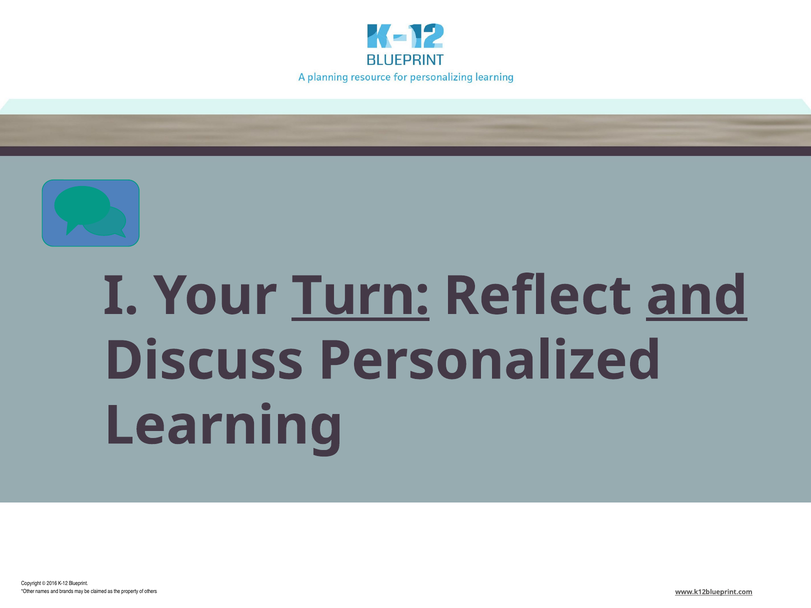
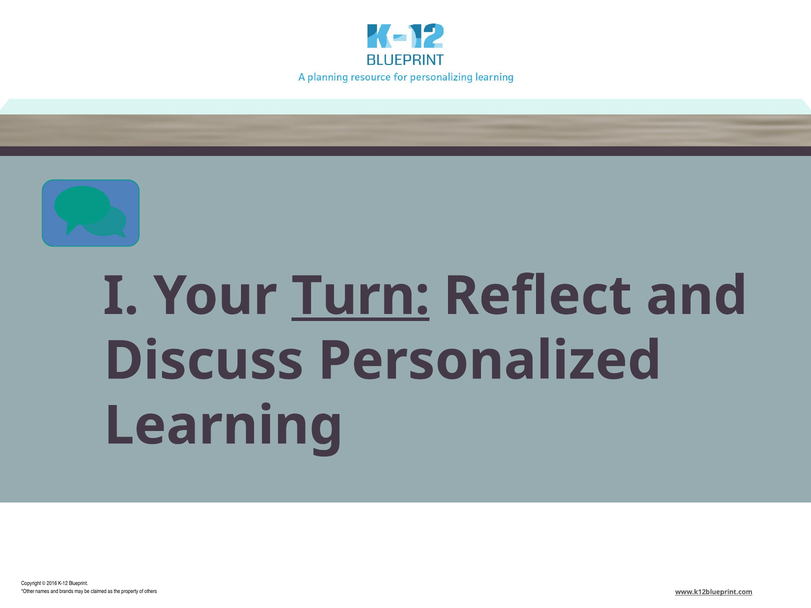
and underline: present -> none (697, 296)
